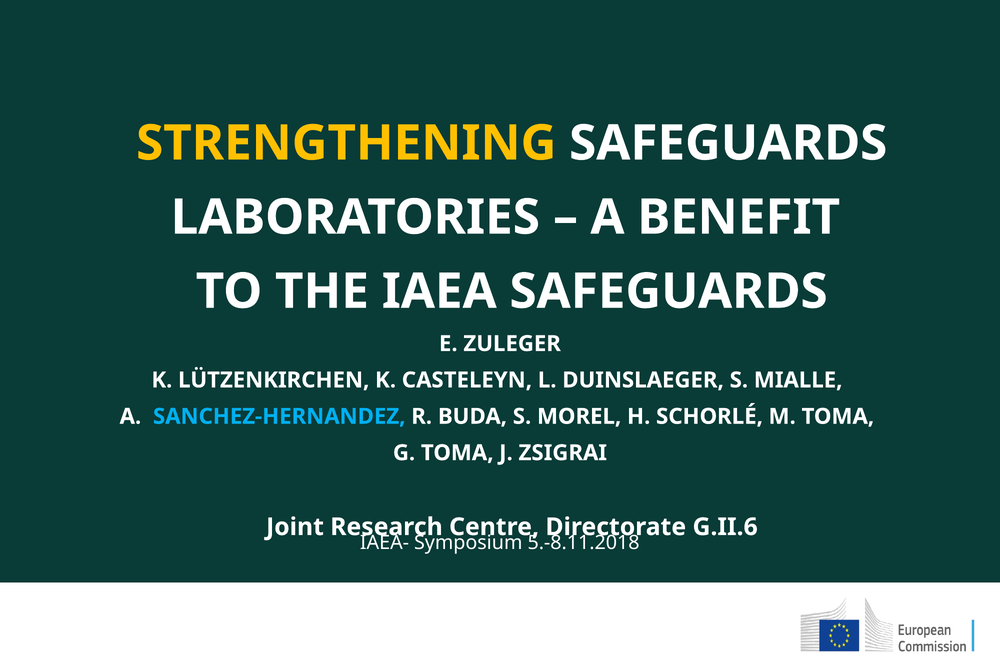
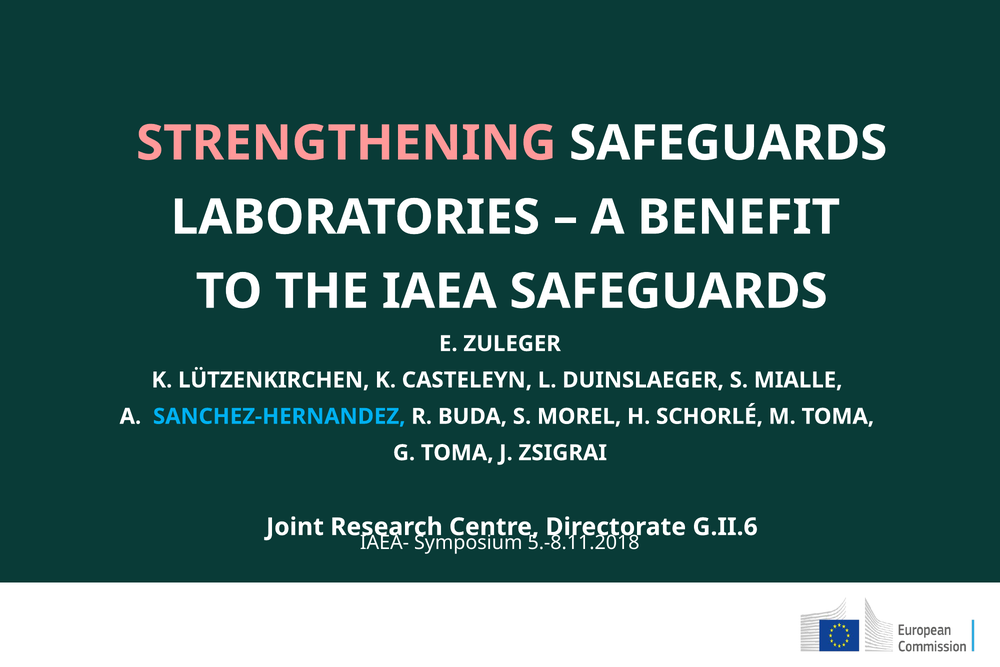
STRENGTHENING colour: yellow -> pink (346, 143)
